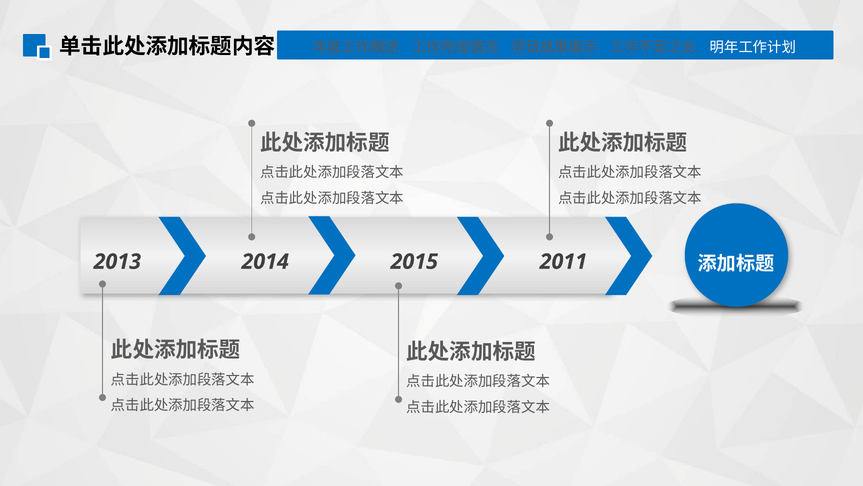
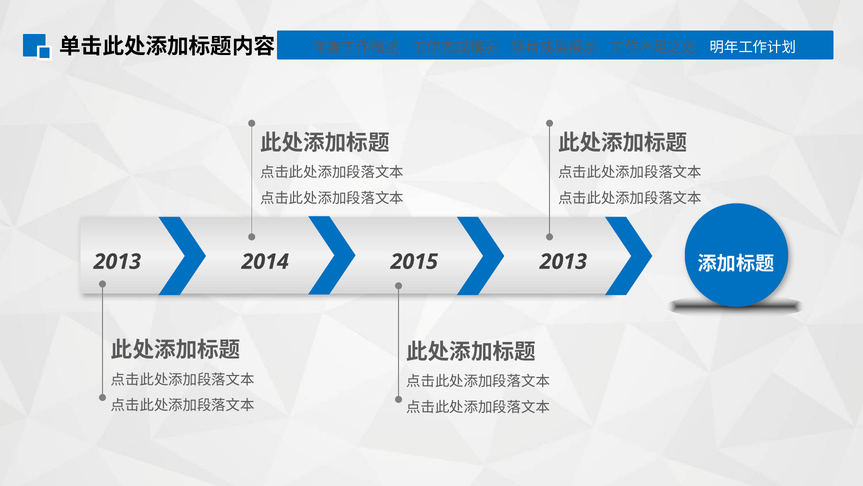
2015 2011: 2011 -> 2013 (563, 261)
